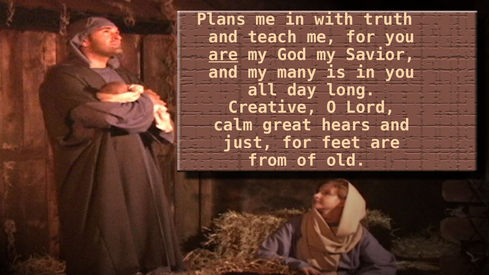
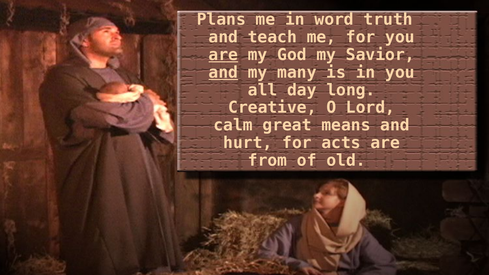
with: with -> word (334, 20)
and underline: none -> present (223, 72)
hears: hears -> means (346, 125)
just: just -> hurt (248, 143)
feet: feet -> acts (341, 143)
